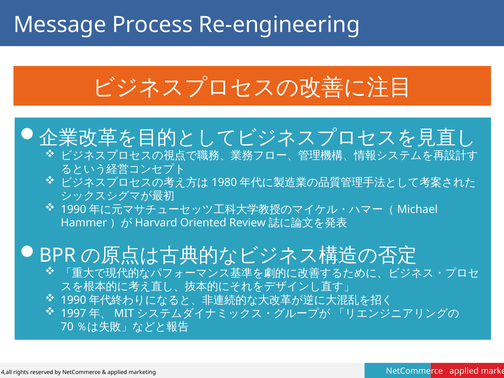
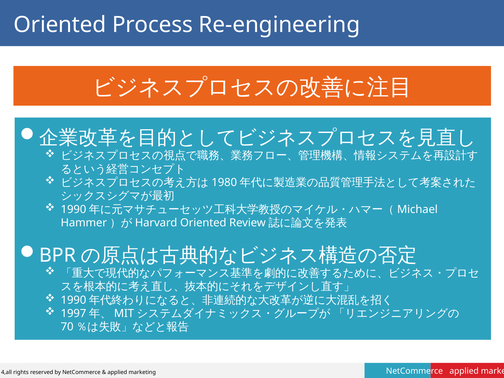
Message: Message -> Oriented (60, 25)
